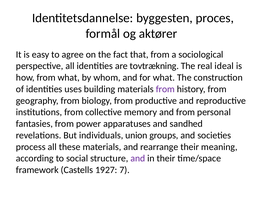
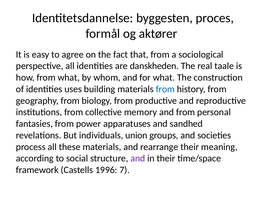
tovtrækning: tovtrækning -> danskheden (154, 66)
ideal: ideal -> taale (224, 66)
from colour: purple -> blue (165, 89)
1927: 1927 -> 1996 (106, 170)
